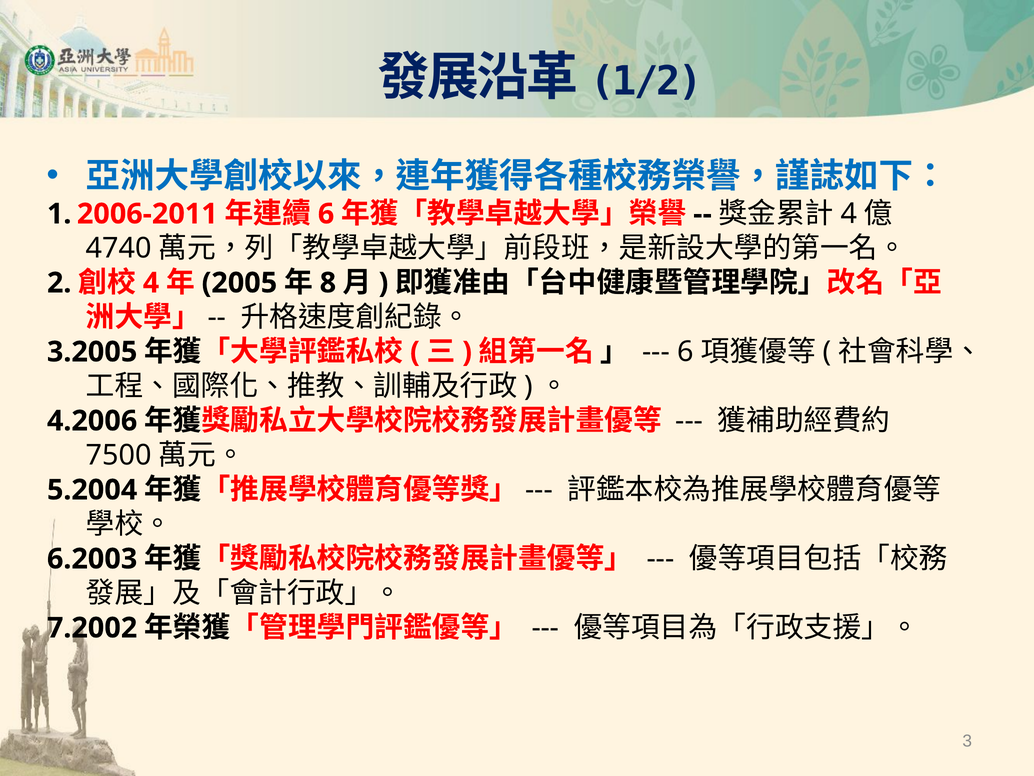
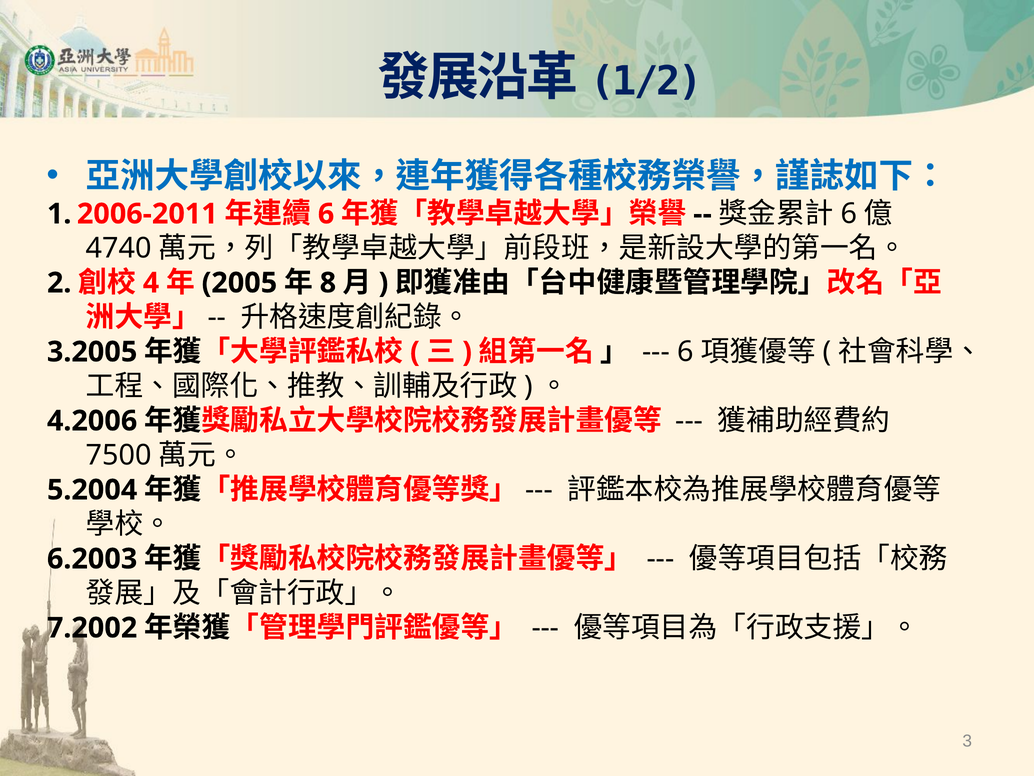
4: 4 -> 6 (849, 214)
